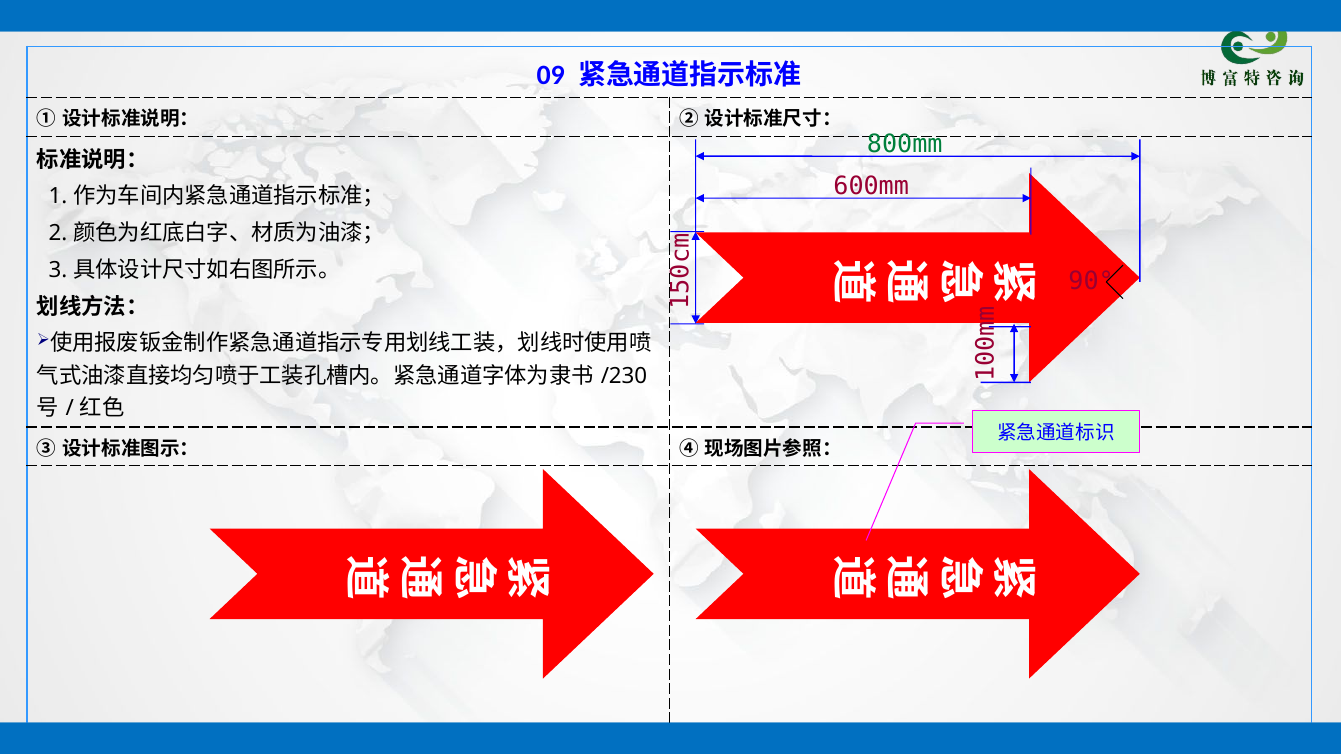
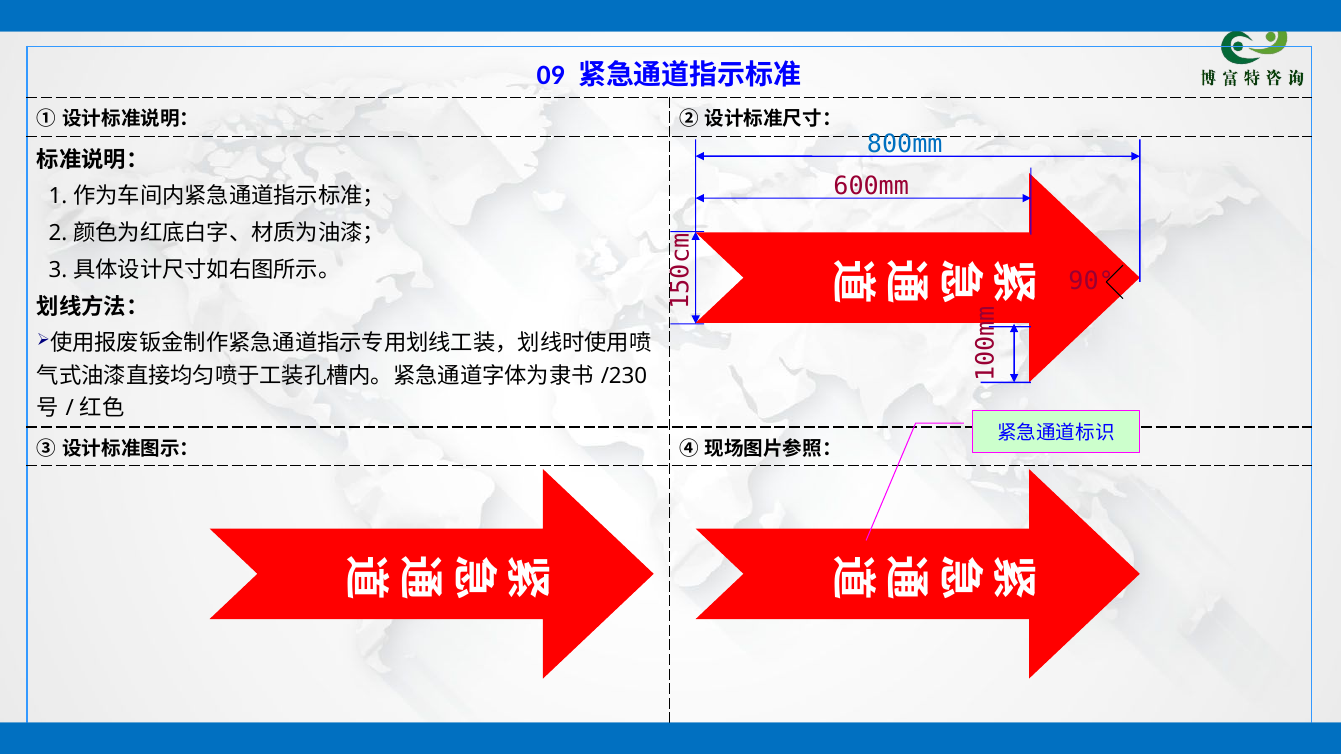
800mm colour: green -> blue (905, 145)
